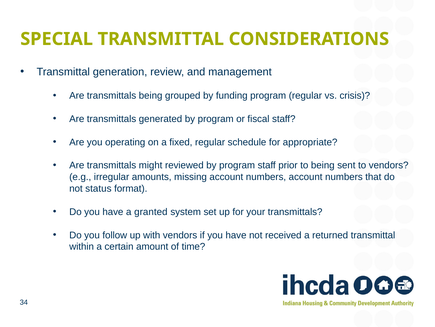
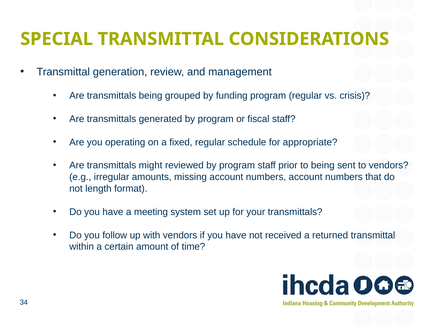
status: status -> length (98, 188)
granted: granted -> meeting (151, 211)
